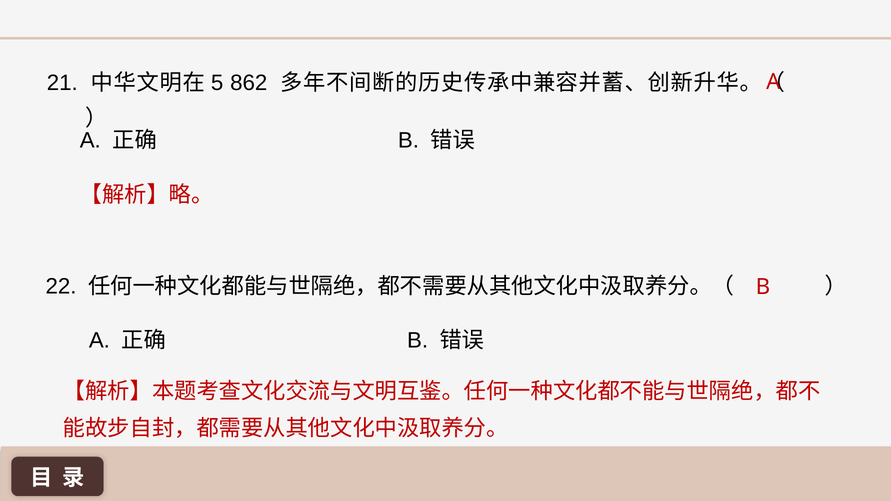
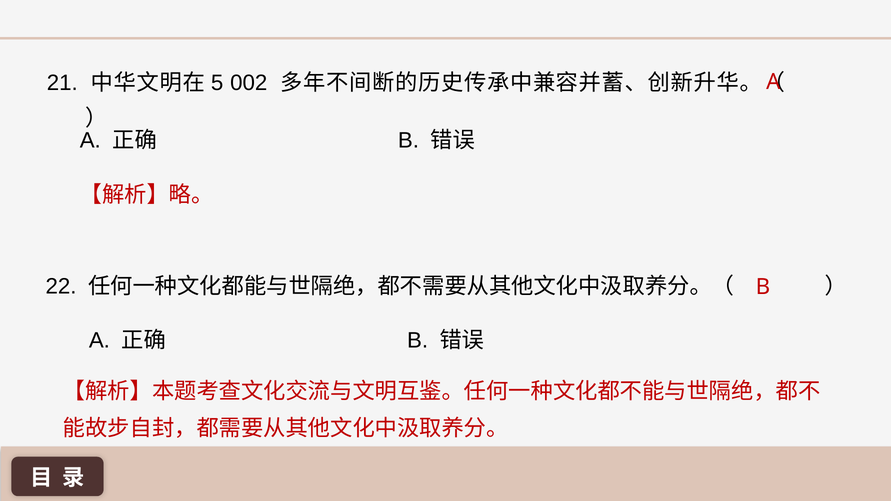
862: 862 -> 002 (249, 83)
